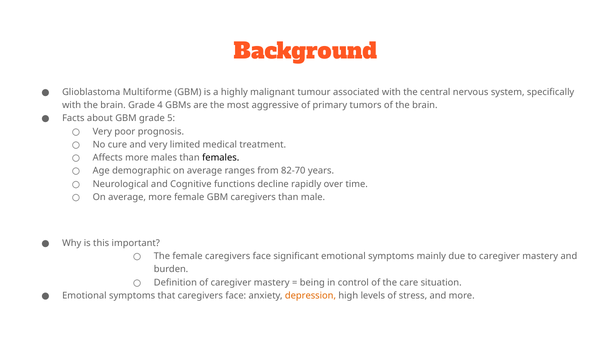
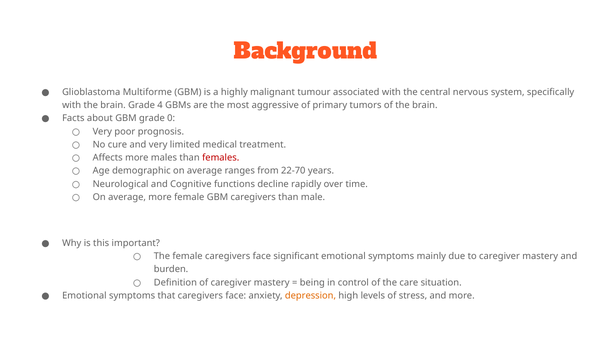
5: 5 -> 0 (171, 119)
females colour: black -> red (221, 158)
82-70: 82-70 -> 22-70 (293, 171)
